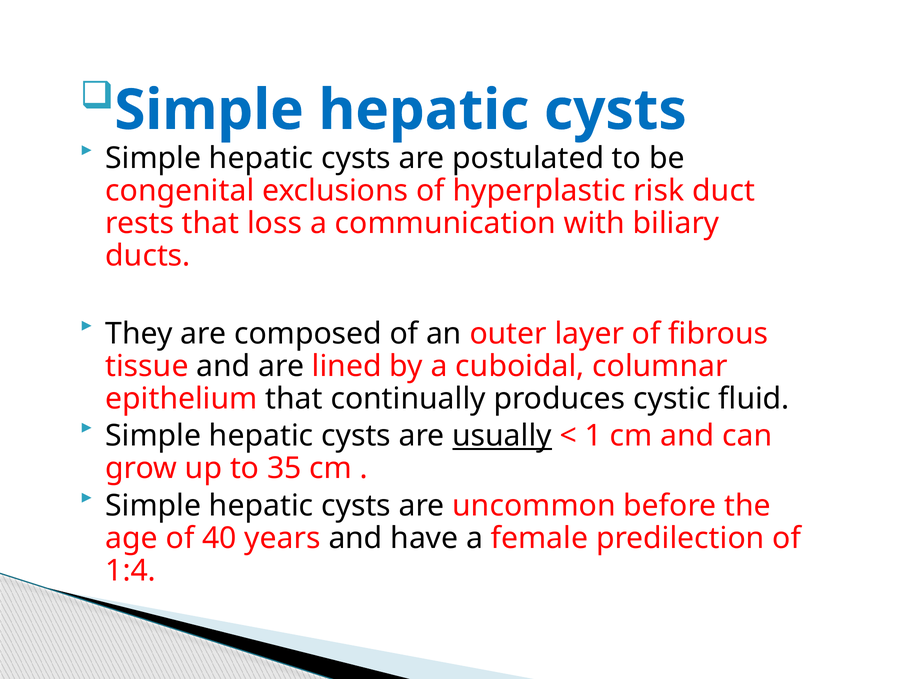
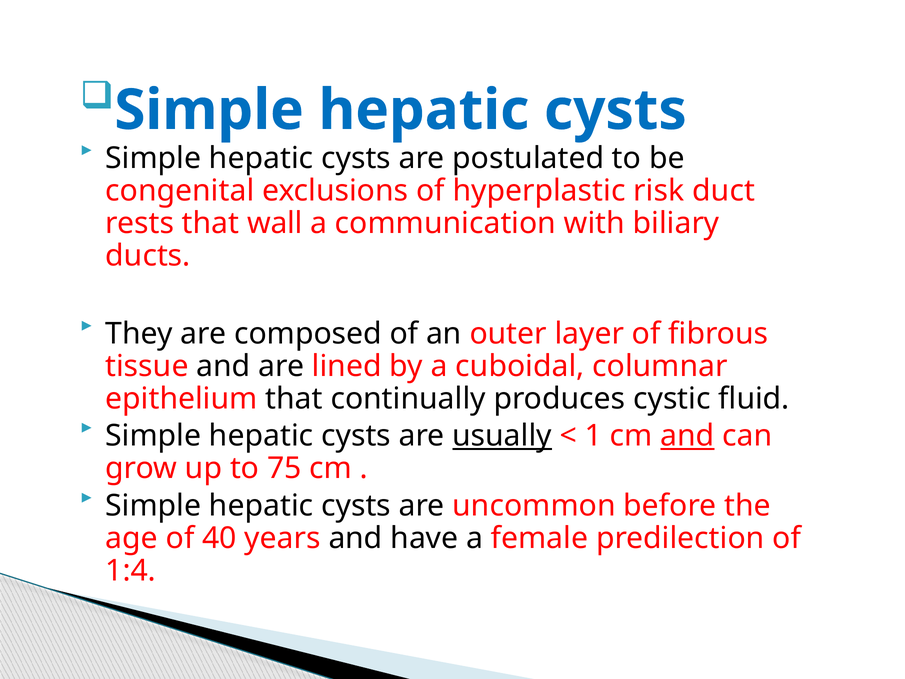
loss: loss -> wall (275, 223)
and underline: none -> present (687, 436)
35: 35 -> 75 (284, 468)
